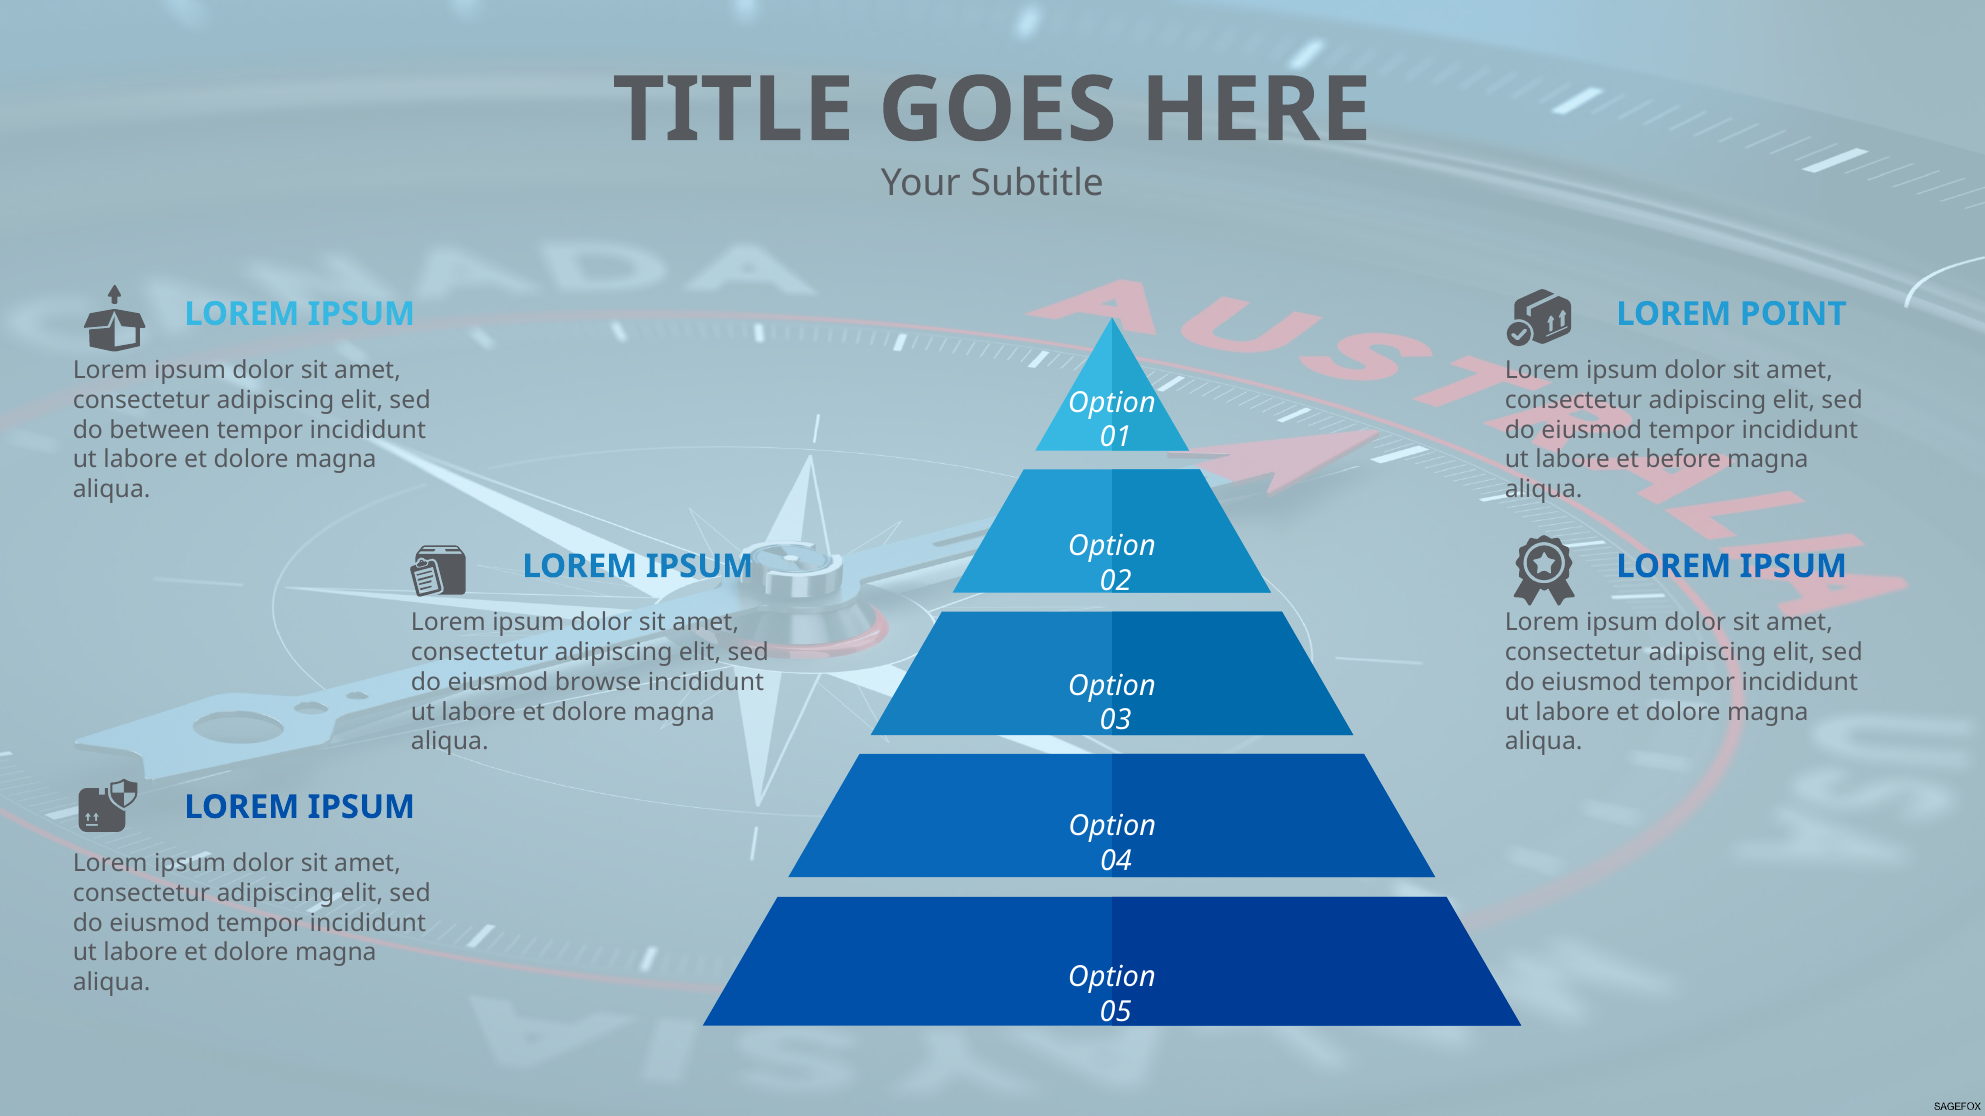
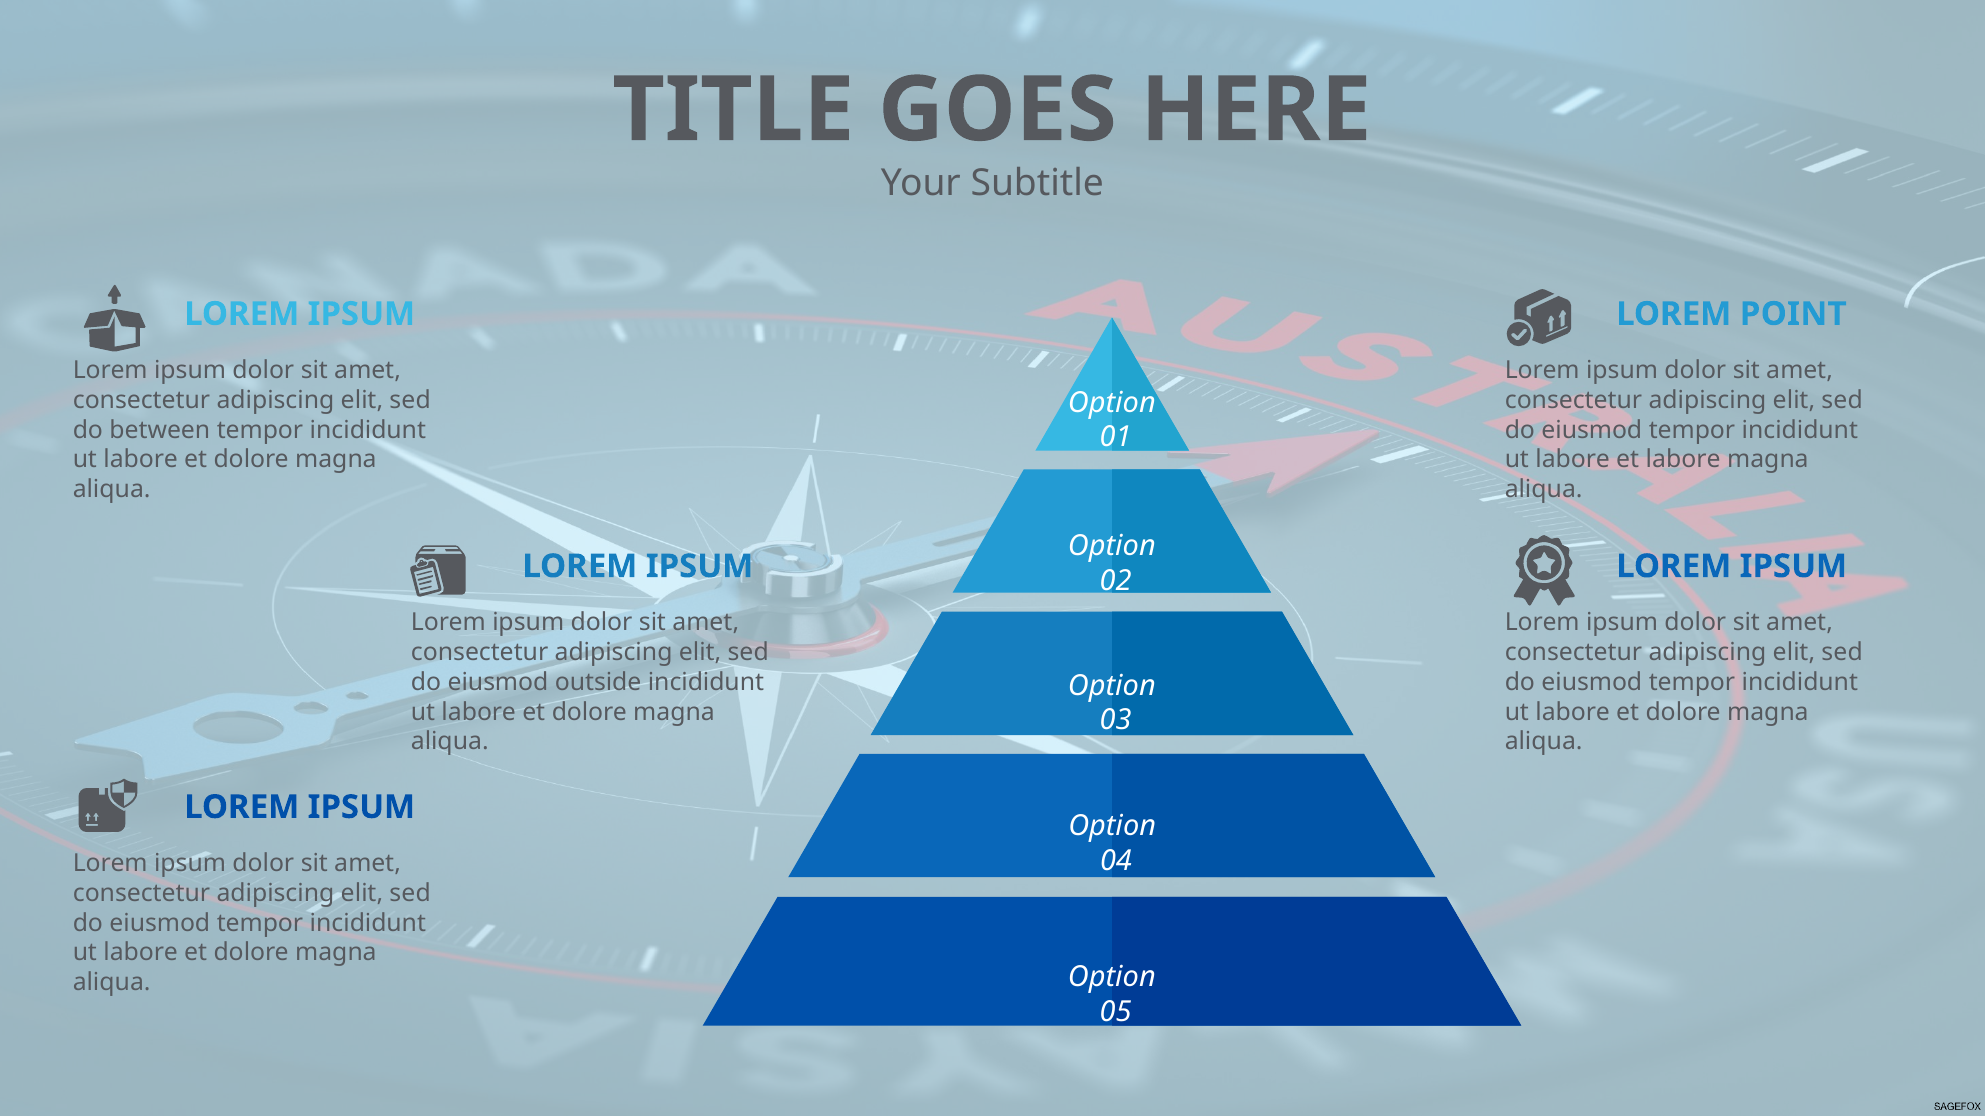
et before: before -> labore (1683, 460)
browse: browse -> outside (598, 683)
